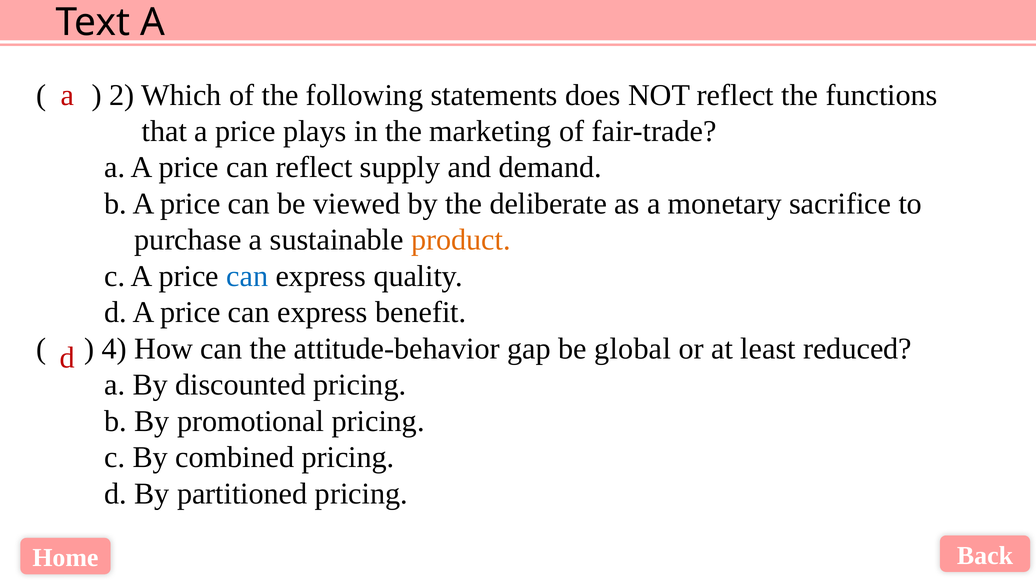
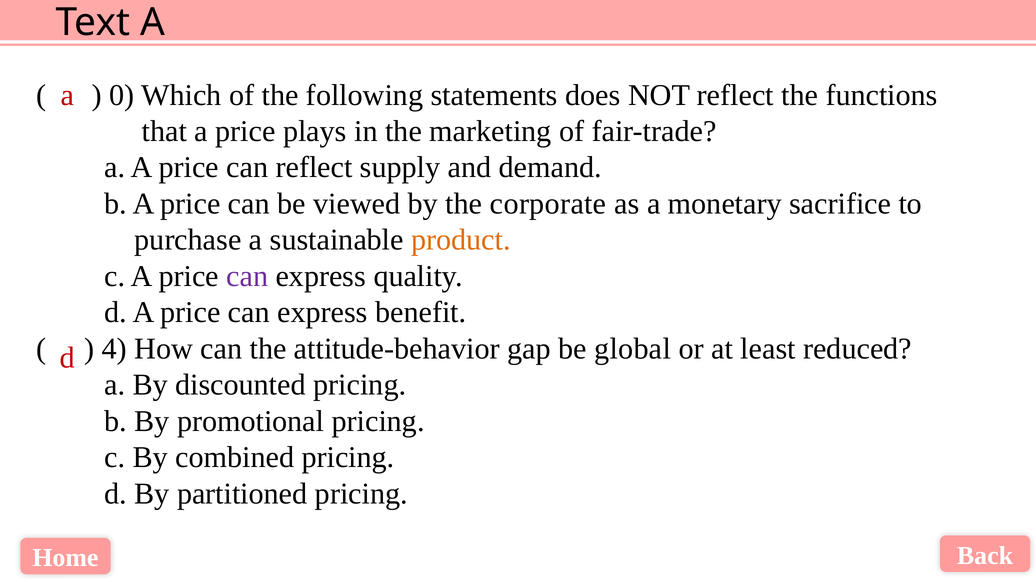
2: 2 -> 0 (122, 95)
deliberate: deliberate -> corporate (548, 204)
can colour: blue -> purple (247, 276)
